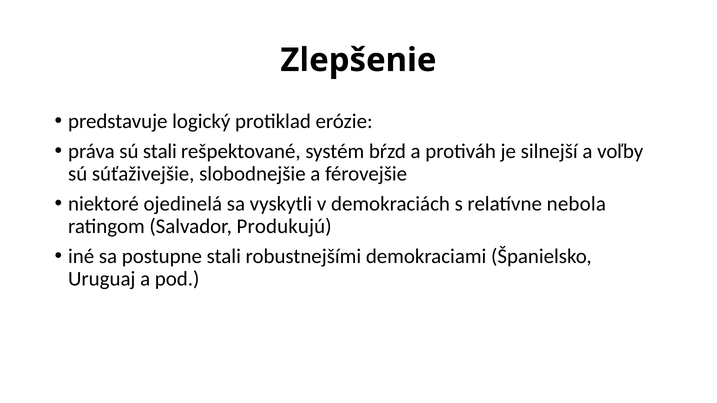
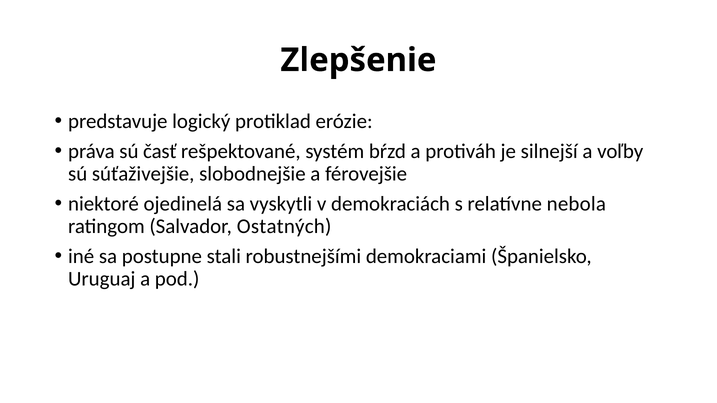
sú stali: stali -> časť (160, 151)
Produkujú: Produkujú -> Ostatných (284, 227)
